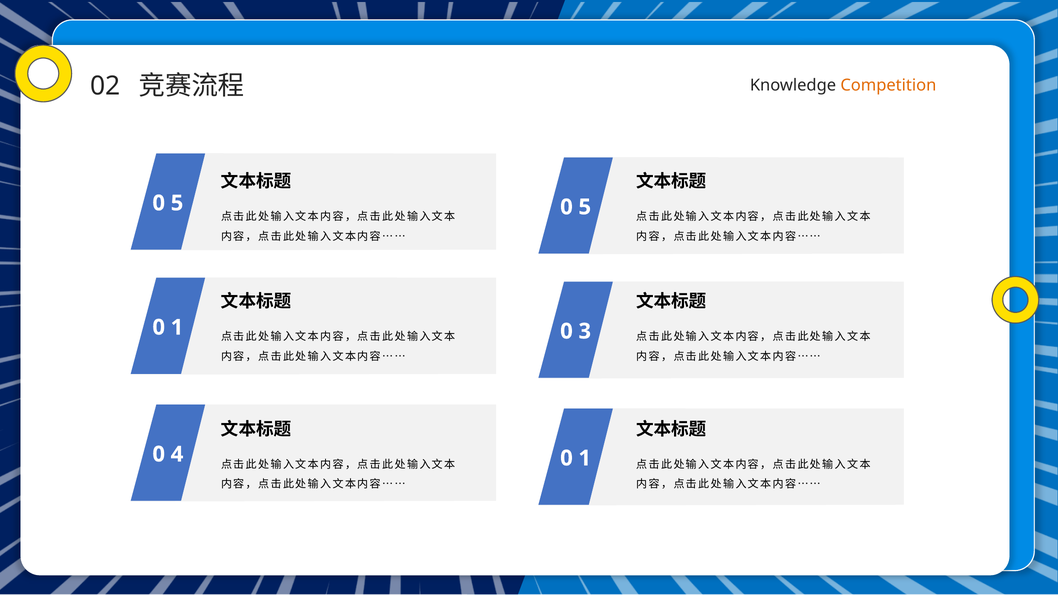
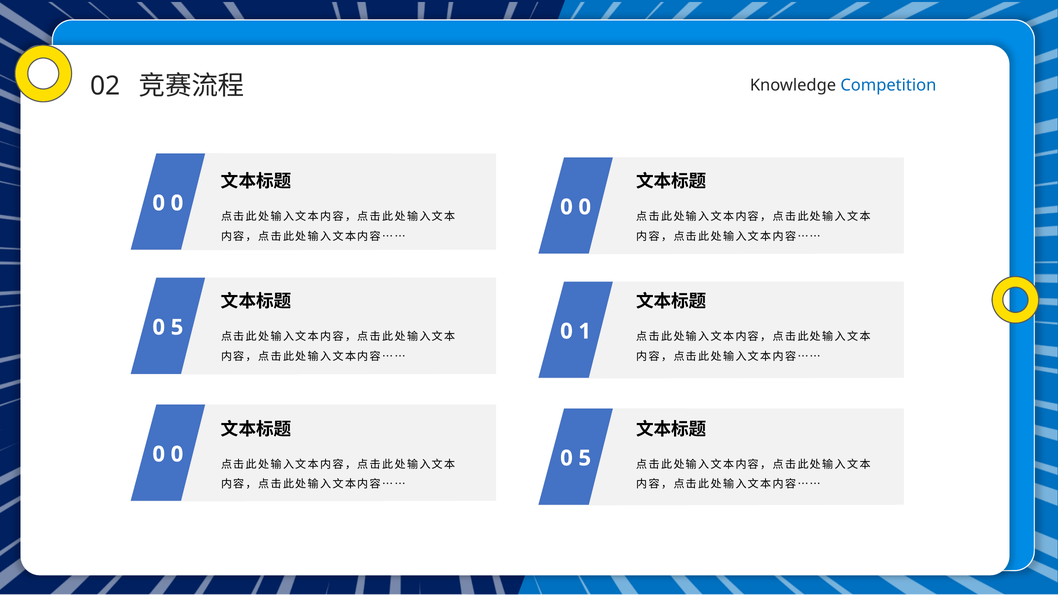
Competition colour: orange -> blue (888, 85)
5: 5 -> 0 (177, 203)
5: 5 -> 0 (585, 207)
1: 1 -> 5 (177, 327)
3: 3 -> 1 (585, 331)
4: 4 -> 0 (177, 454)
1: 1 -> 5 (585, 458)
